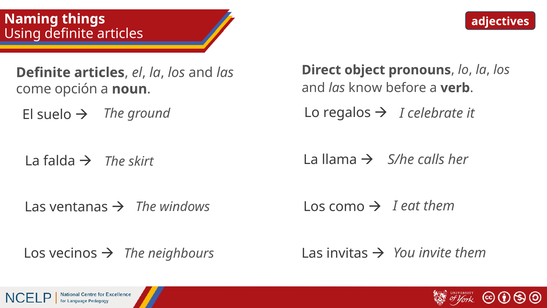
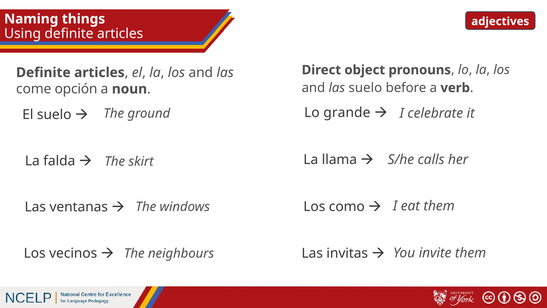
las know: know -> suelo (365, 88)
regalos: regalos -> grande (347, 113)
